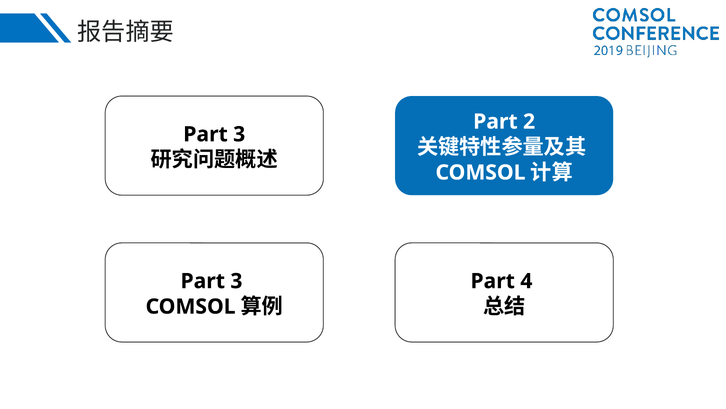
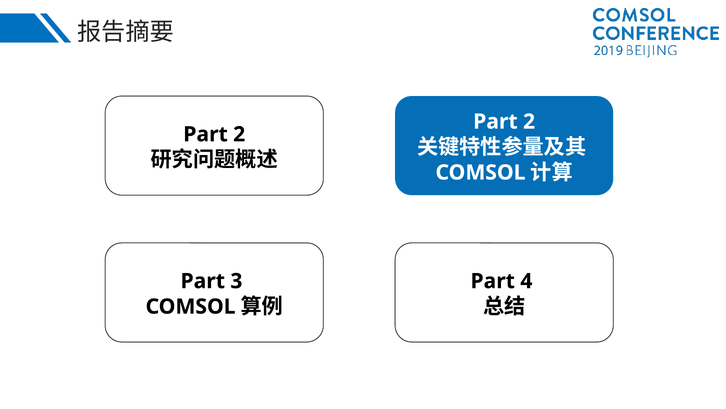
3: 3 -> 2 (239, 134)
